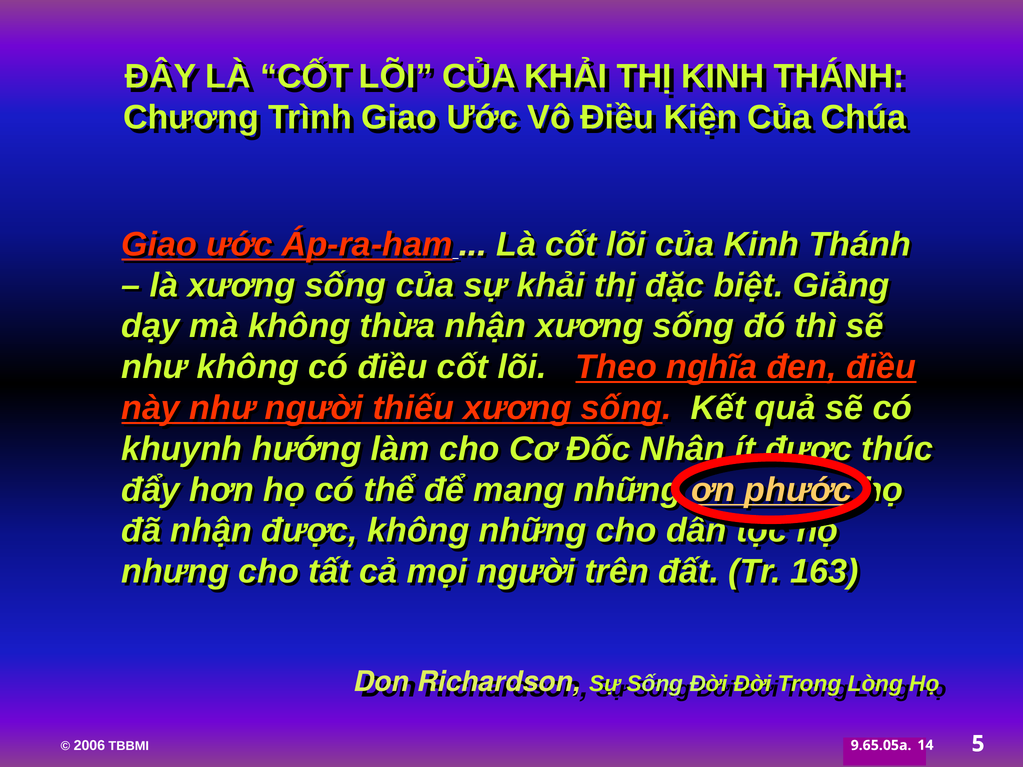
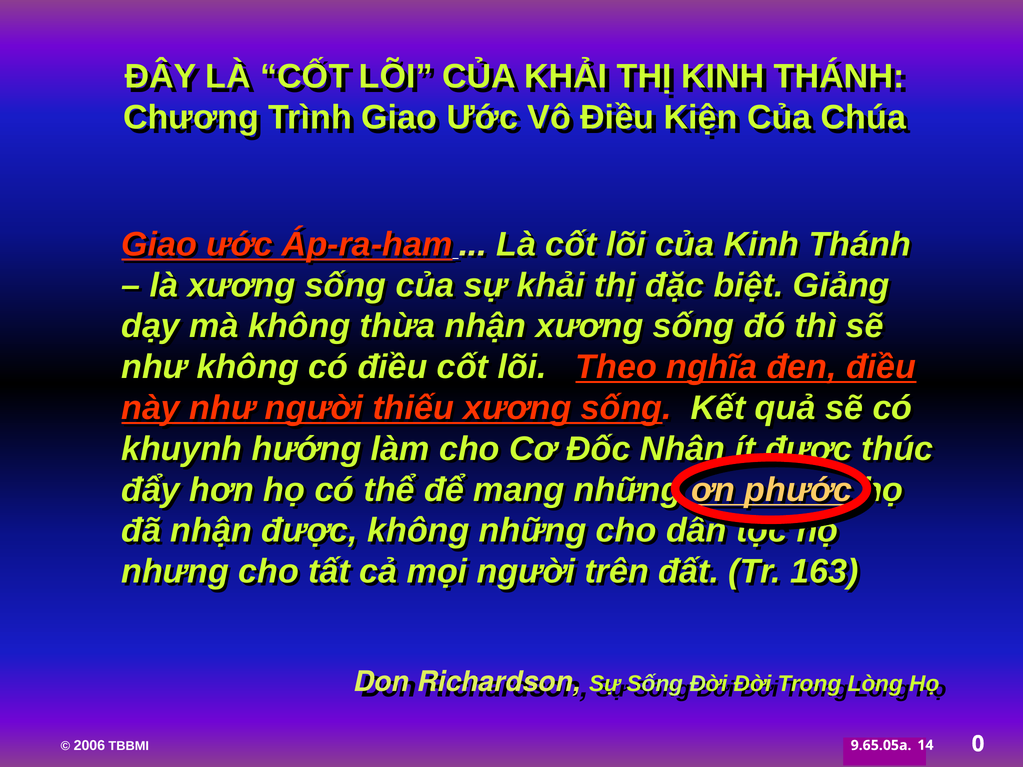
5: 5 -> 0 (978, 744)
